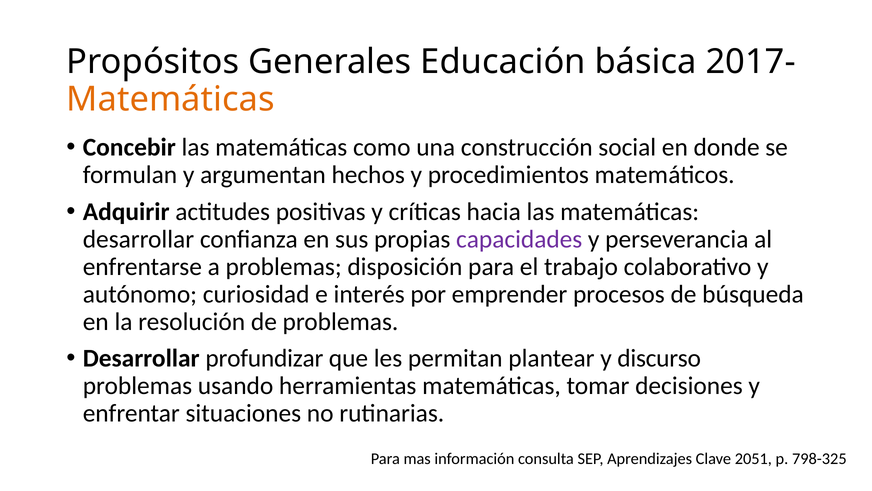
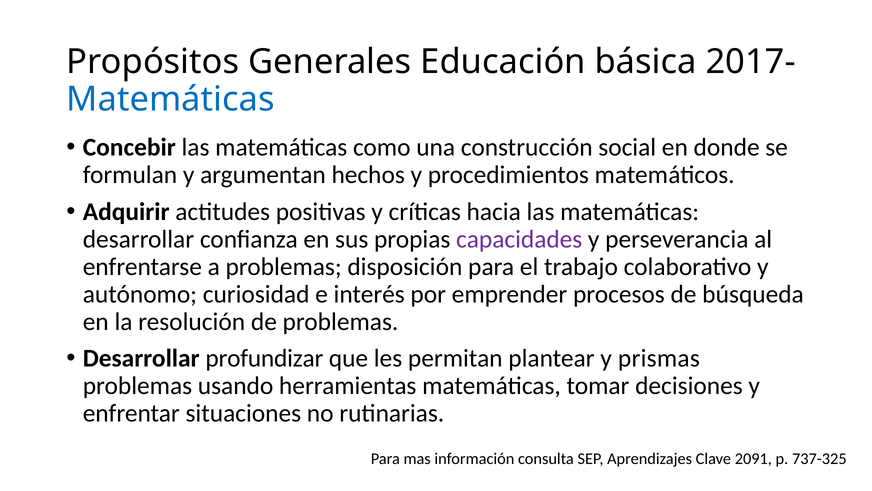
Matemáticas colour: orange -> blue (171, 99)
discurso: discurso -> prismas (659, 358)
2051: 2051 -> 2091 (753, 458)
798-325: 798-325 -> 737-325 (819, 458)
